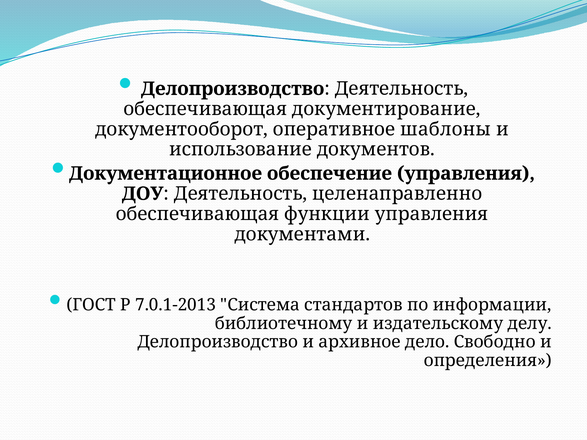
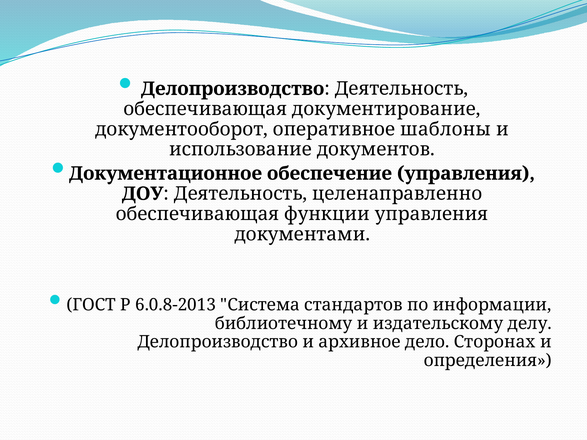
7.0.1-2013: 7.0.1-2013 -> 6.0.8-2013 (176, 305)
Свободно: Свободно -> Сторонах (495, 342)
